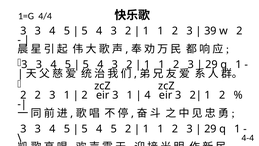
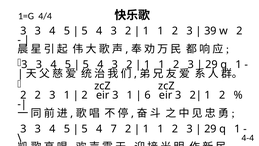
4: 4 -> 6 (148, 95)
5 4 5: 5 -> 7 (114, 129)
